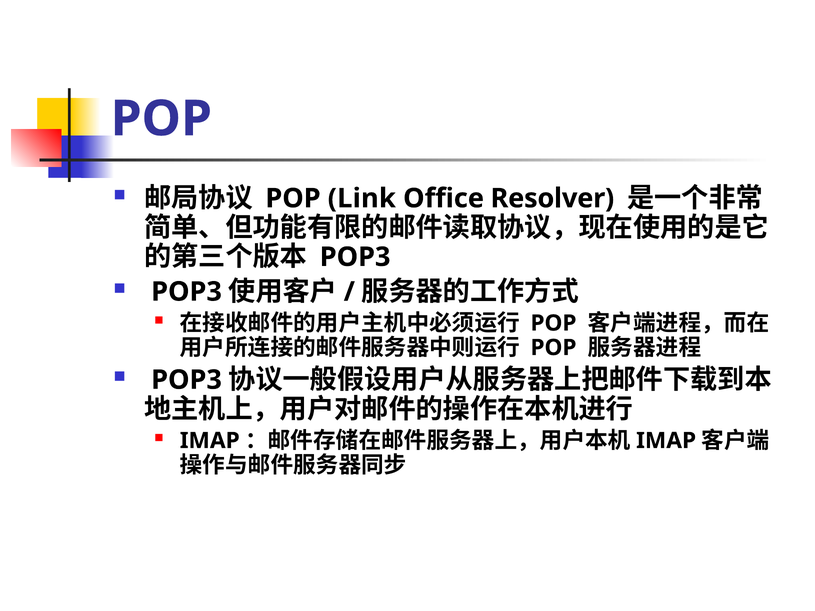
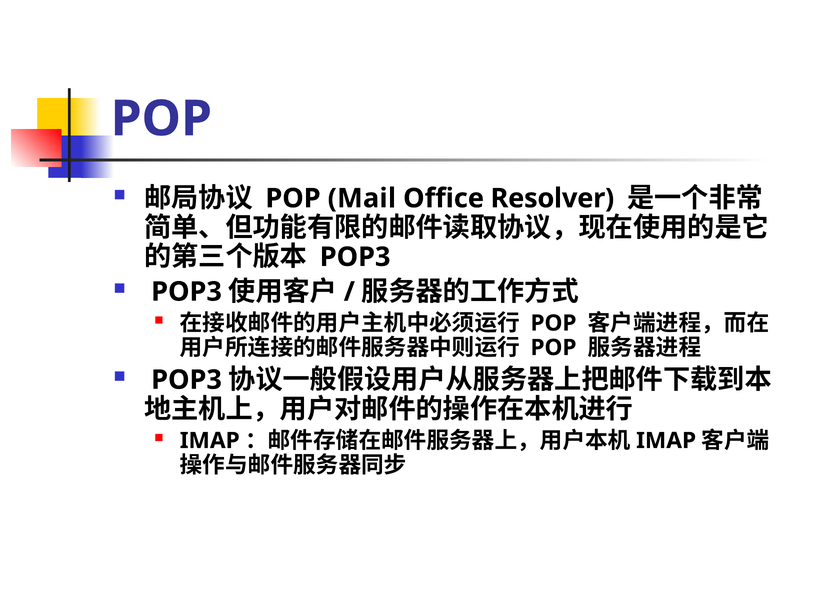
Link: Link -> Mail (362, 198)
